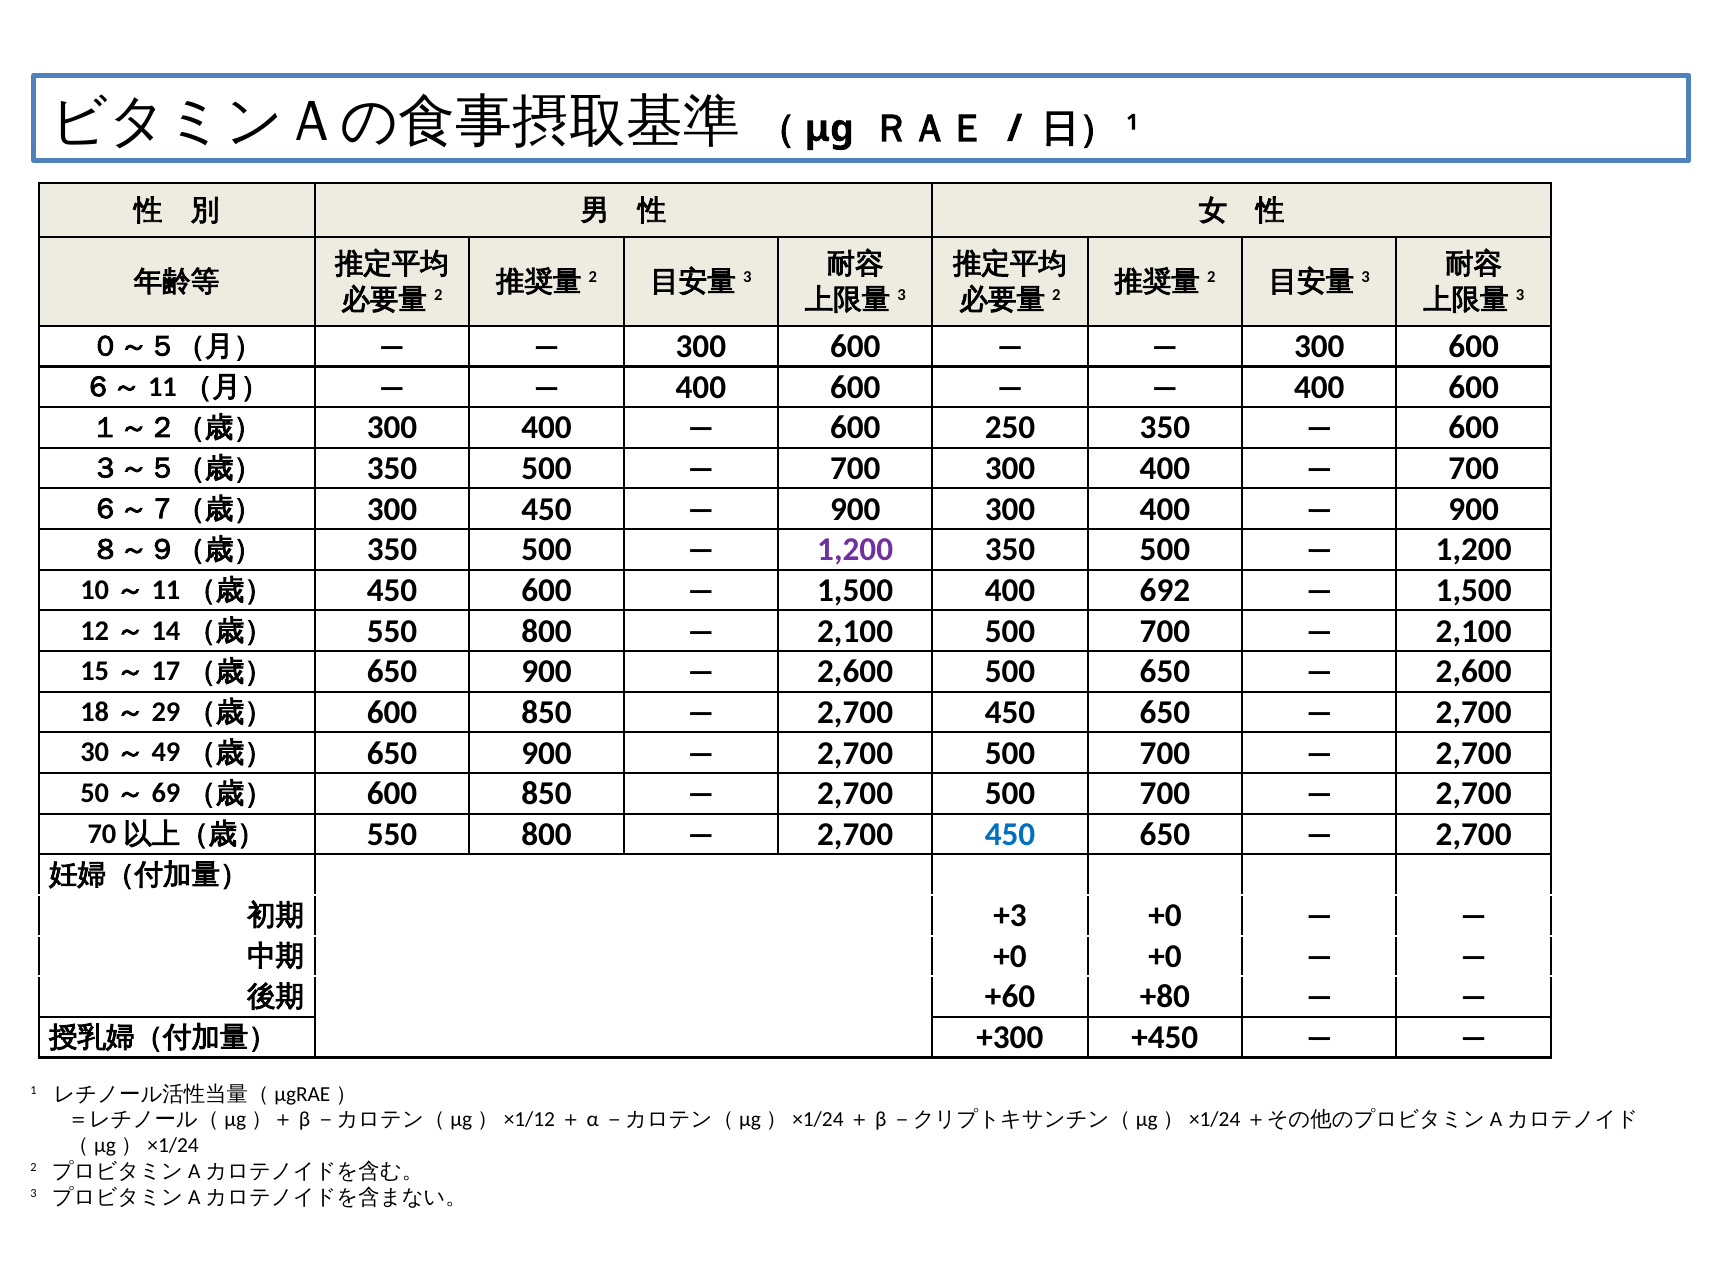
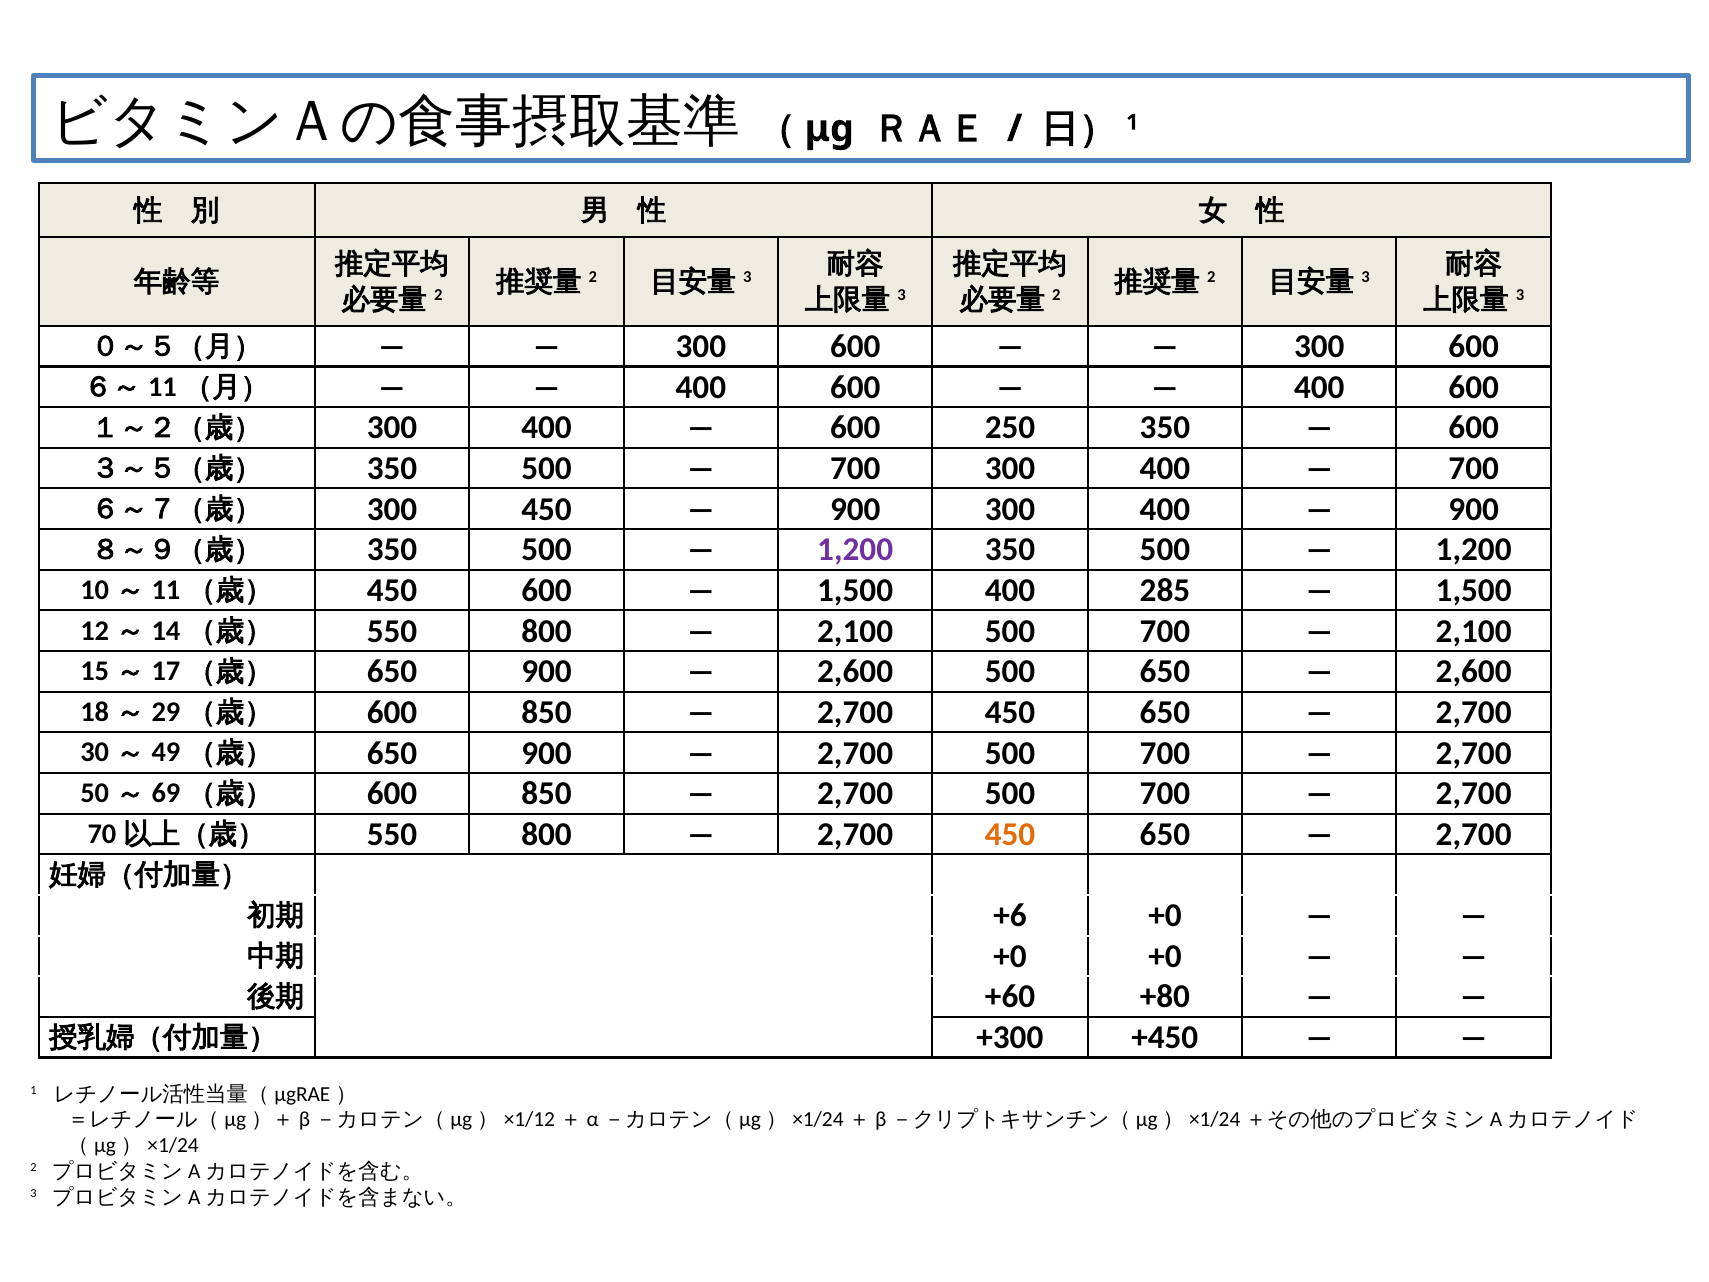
692: 692 -> 285 (1165, 590)
450 colour: blue -> orange (1010, 834)
+3: +3 -> +6 (1010, 915)
